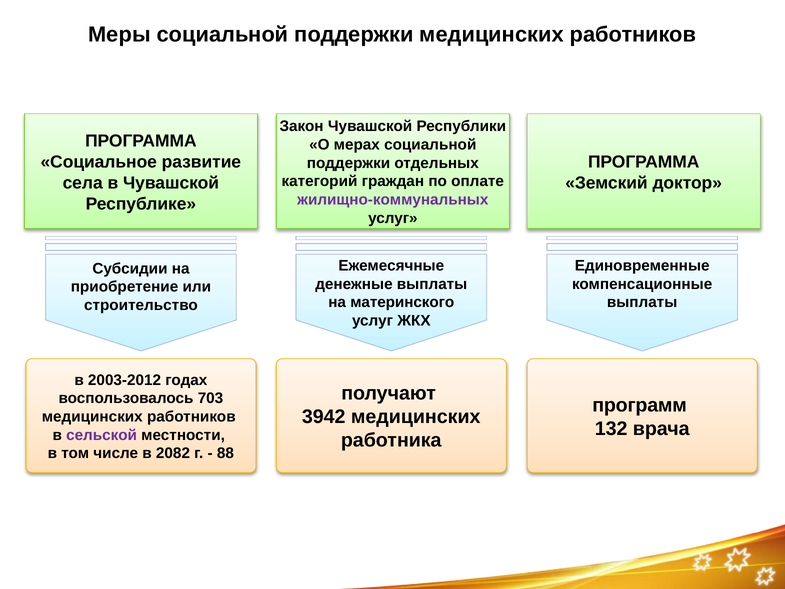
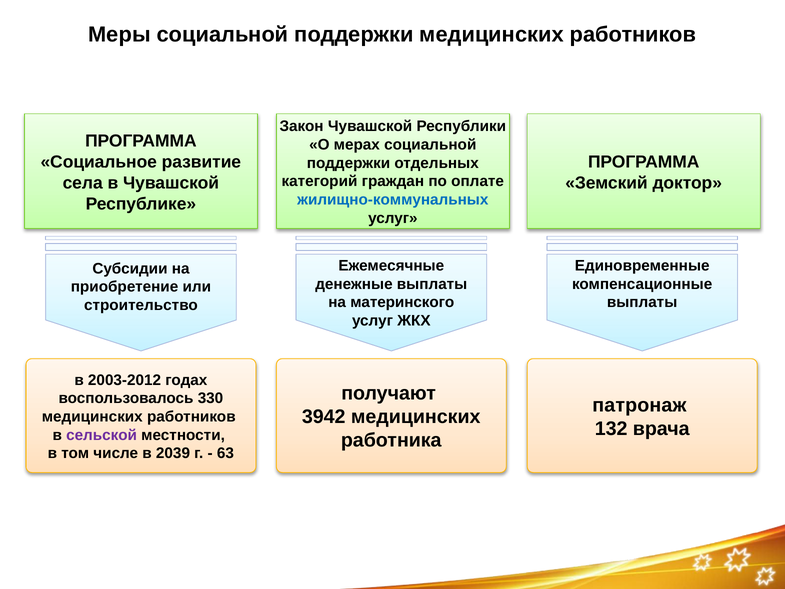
жилищно-коммунальных colour: purple -> blue (393, 200)
703: 703 -> 330 (210, 398)
программ: программ -> патронаж (639, 405)
2082: 2082 -> 2039 (173, 453)
88: 88 -> 63 (225, 453)
